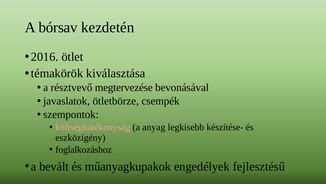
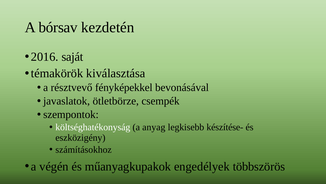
ötlet: ötlet -> saját (72, 57)
megtervezése: megtervezése -> fényképekkel (124, 87)
költséghatékonyság colour: pink -> white (93, 127)
foglalkozáshoz: foglalkozáshoz -> számításokhoz (84, 149)
bevált: bevált -> végén (54, 166)
fejlesztésű: fejlesztésű -> többszörös (259, 166)
